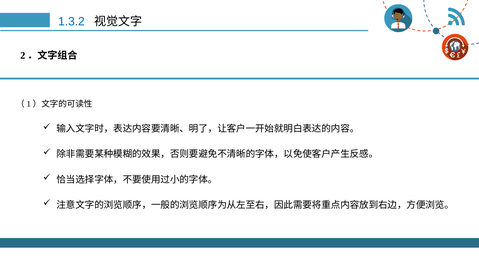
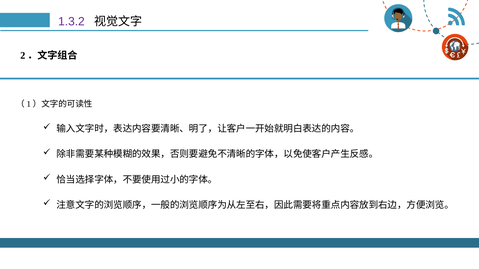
1.3.2 colour: blue -> purple (71, 22)
